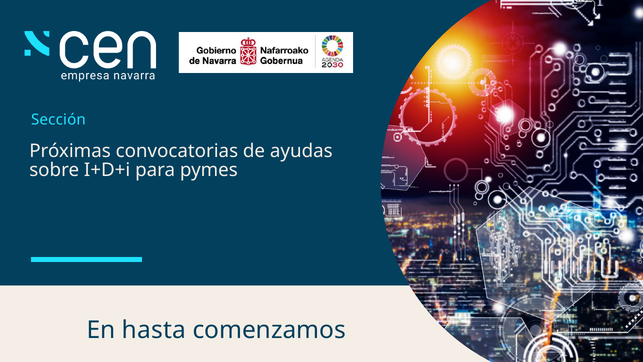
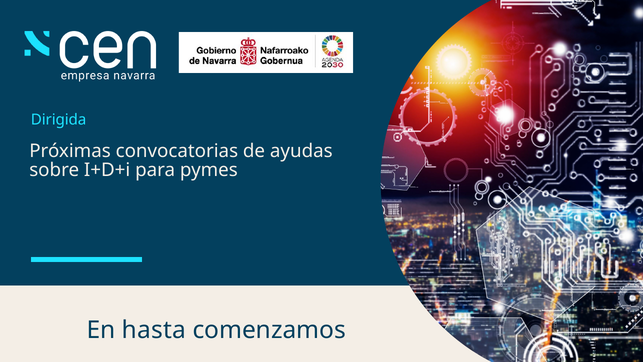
Sección: Sección -> Dirigida (59, 119)
